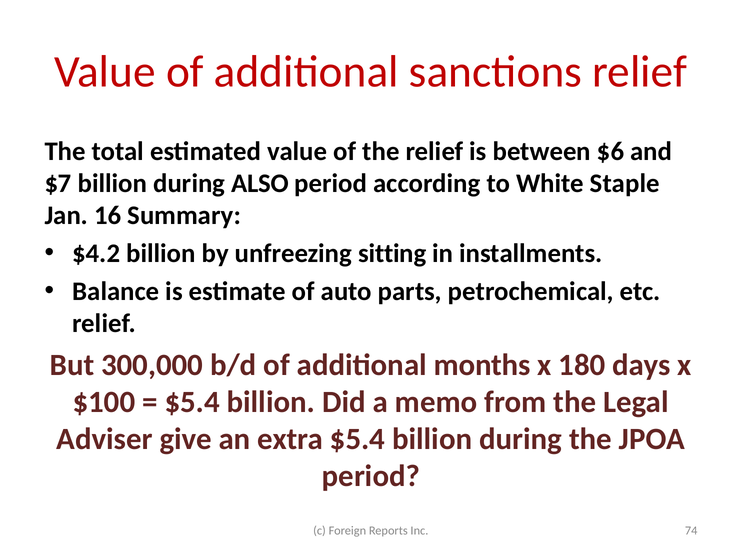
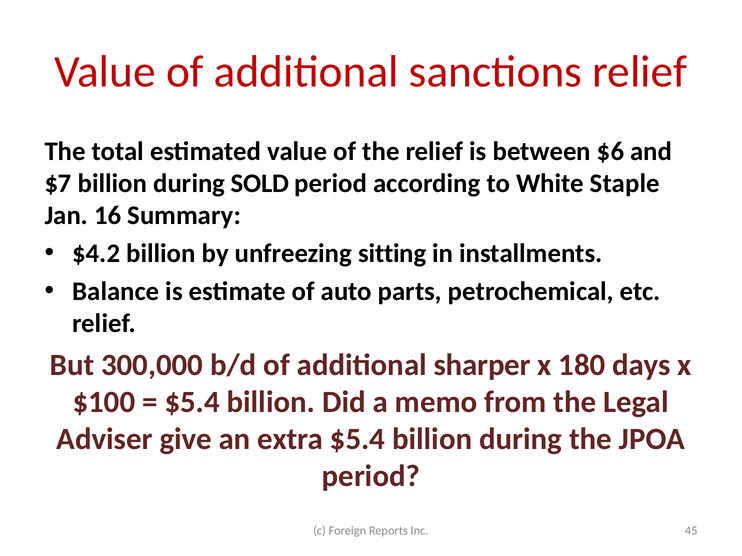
ALSO: ALSO -> SOLD (260, 184)
months: months -> sharper (482, 365)
74: 74 -> 45 (691, 531)
